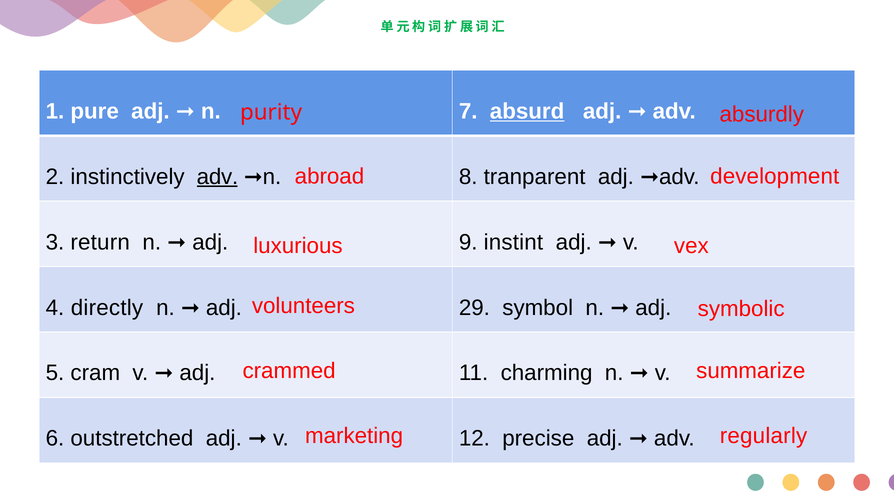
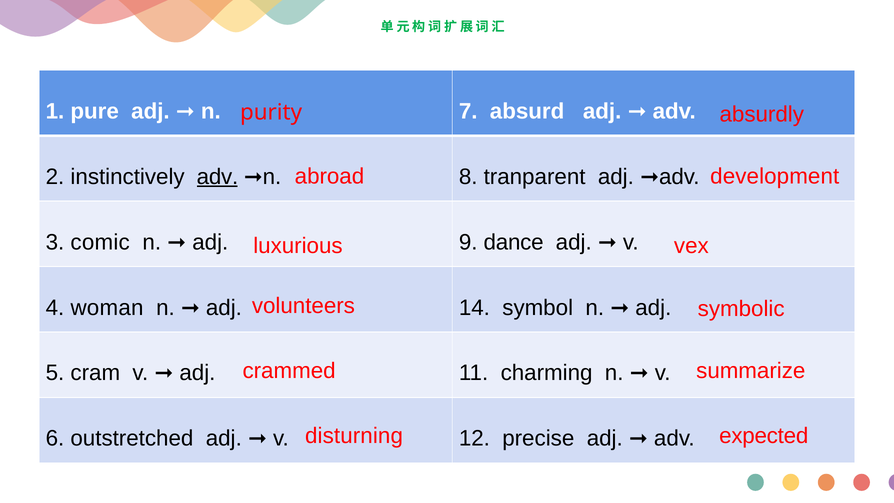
absurd underline: present -> none (527, 111)
return: return -> comic (100, 242)
instint: instint -> dance (514, 242)
directly: directly -> woman (107, 308)
29: 29 -> 14 (474, 308)
marketing: marketing -> disturning (354, 436)
regularly: regularly -> expected (764, 436)
